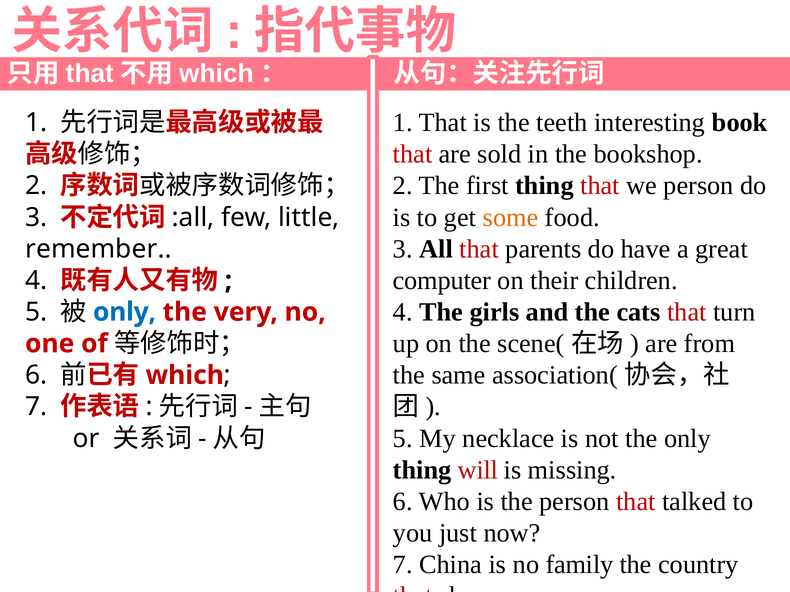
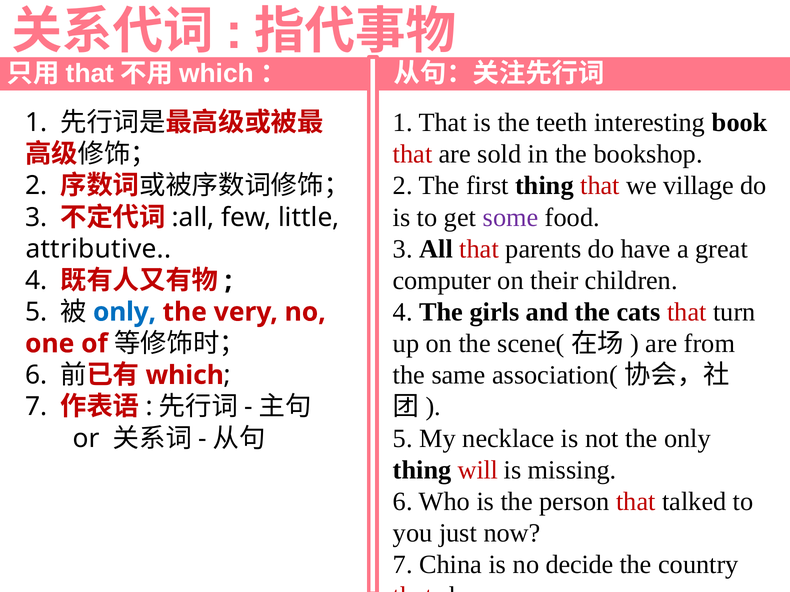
we person: person -> village (699, 186)
some colour: orange -> purple (511, 218)
remember: remember -> attributive (98, 249)
family: family -> decide (579, 565)
